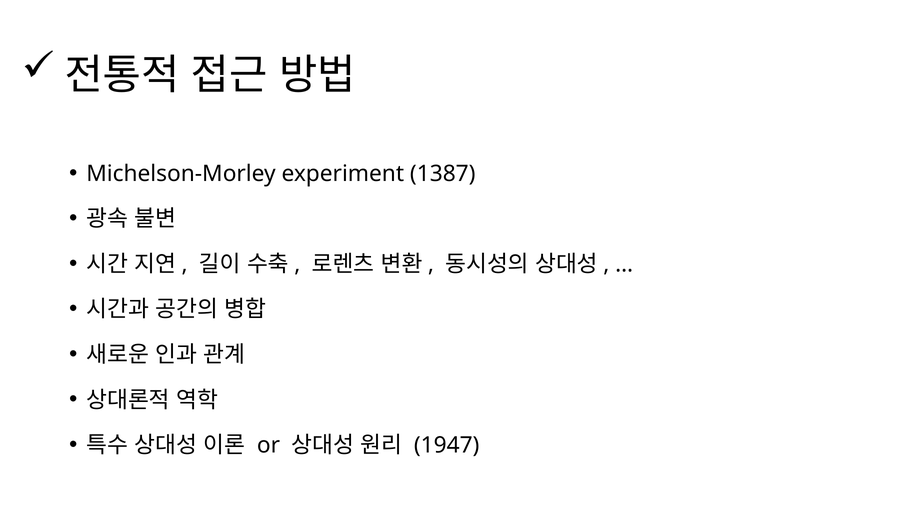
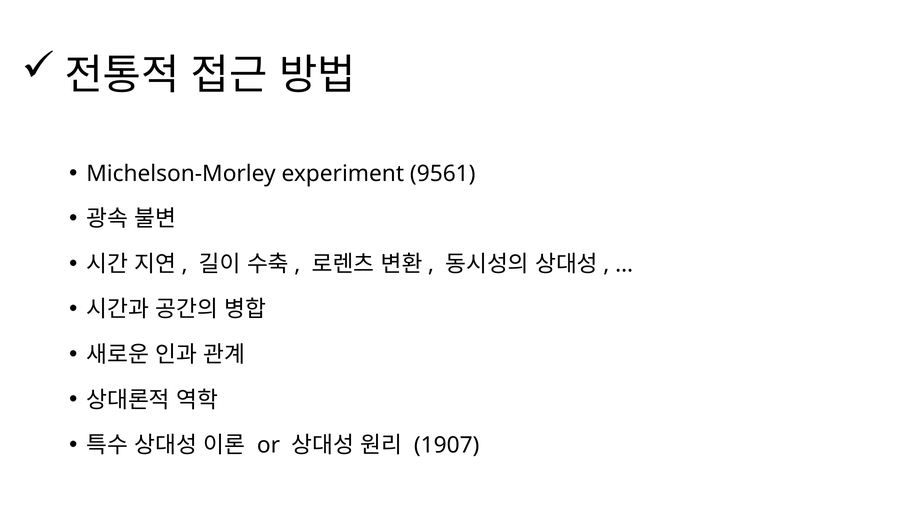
1387: 1387 -> 9561 (443, 174)
1947: 1947 -> 1907 (447, 445)
